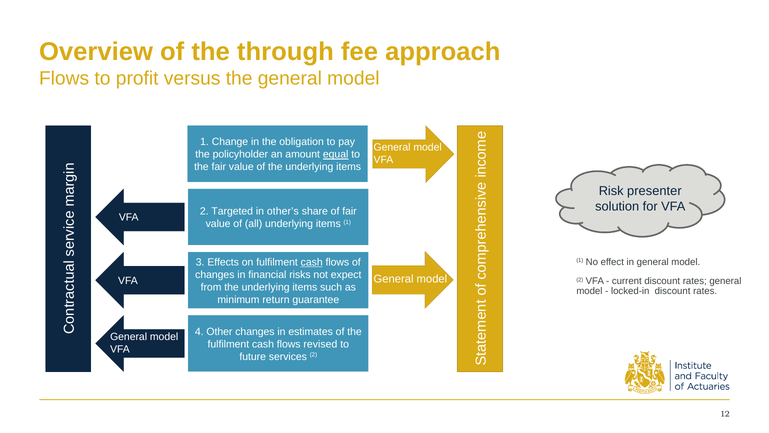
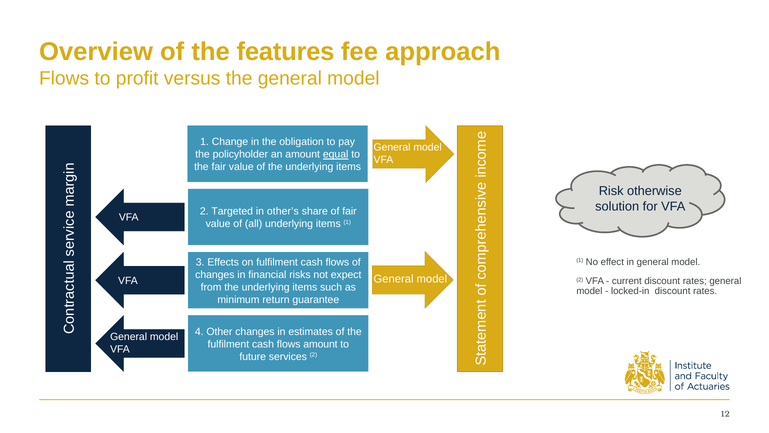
through: through -> features (286, 52)
presenter: presenter -> otherwise (654, 191)
cash underline: present -> none (312, 262)
flows revised: revised -> amount (320, 344)
